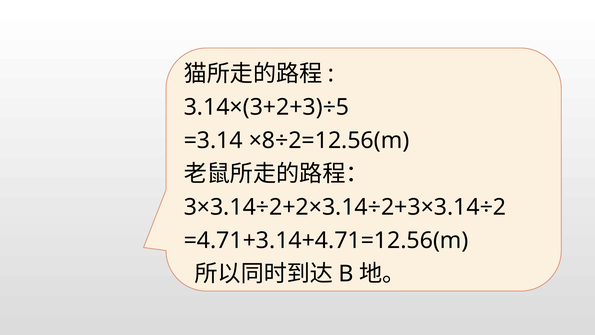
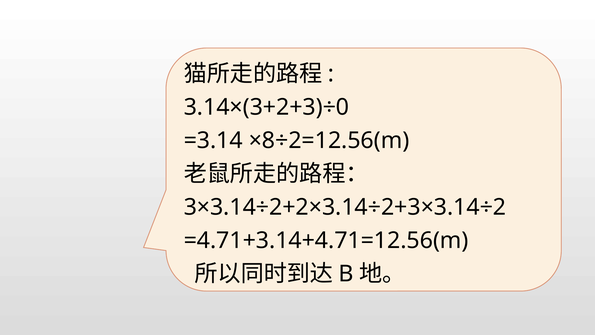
3.14×(3+2+3)÷5: 3.14×(3+2+3)÷5 -> 3.14×(3+2+3)÷0 (266, 107)
